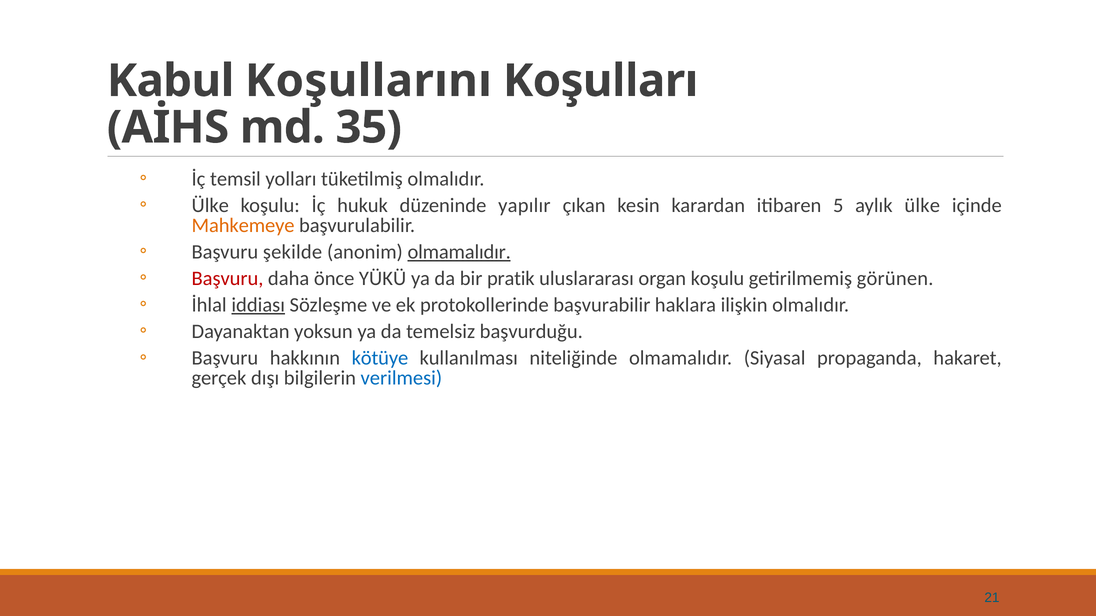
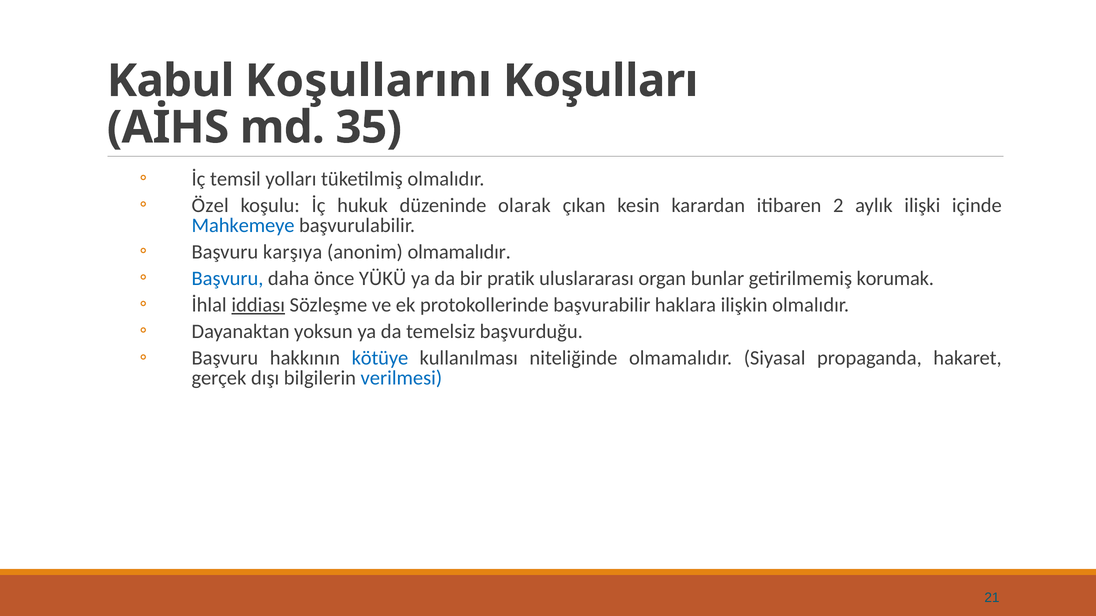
Ülke: Ülke -> Özel (210, 206)
yapılır: yapılır -> olarak (524, 206)
5: 5 -> 2 (838, 206)
aylık ülke: ülke -> ilişki (922, 206)
Mahkemeye colour: orange -> blue (243, 225)
şekilde: şekilde -> karşıya (293, 252)
olmamalıdır underline: present -> none (459, 252)
Başvuru colour: red -> blue (228, 279)
organ koşulu: koşulu -> bunlar (717, 279)
görünen: görünen -> korumak (895, 279)
